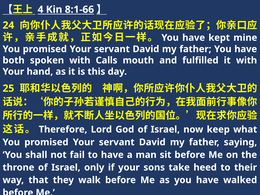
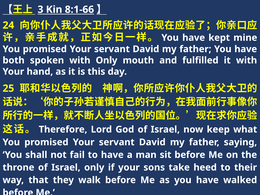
4: 4 -> 3 (40, 10)
with Calls: Calls -> Only (107, 60)
